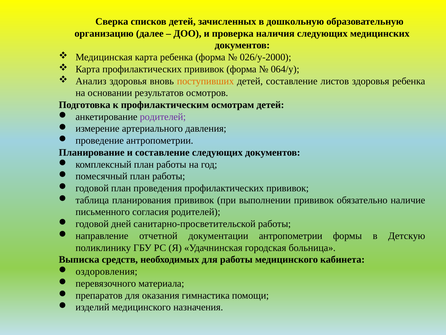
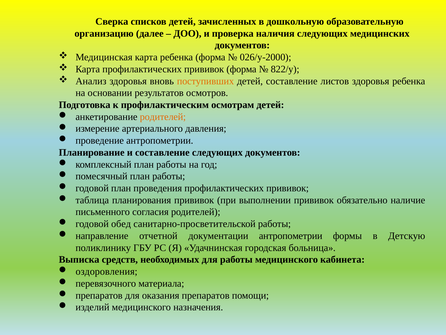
064/у: 064/у -> 822/у (285, 69)
родителей colour: purple -> orange (163, 117)
дней: дней -> обед (121, 224)
оказания гимнастика: гимнастика -> препаратов (206, 295)
